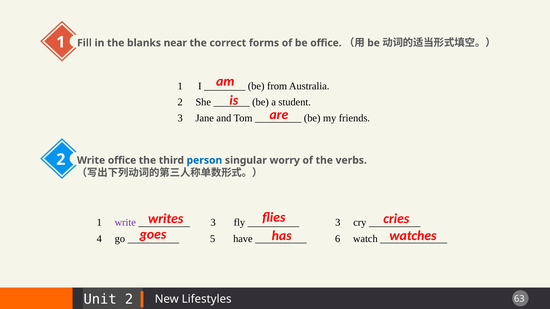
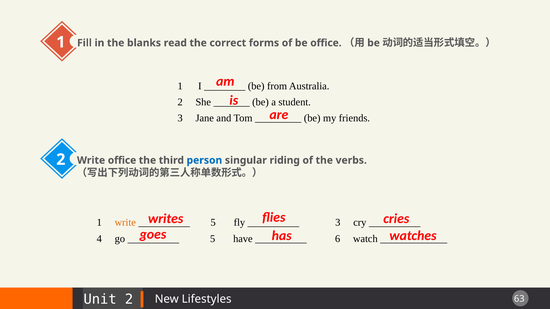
near: near -> read (175, 43)
worry: worry -> riding (285, 160)
write colour: purple -> orange (125, 223)
3: 3 -> 5 (213, 223)
